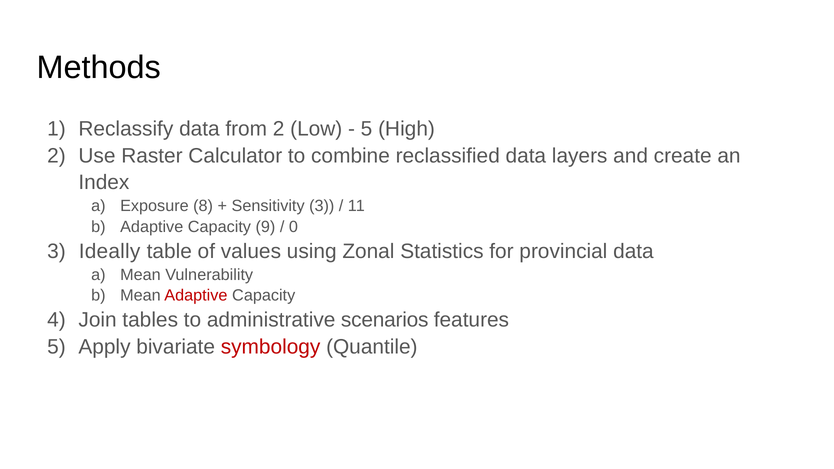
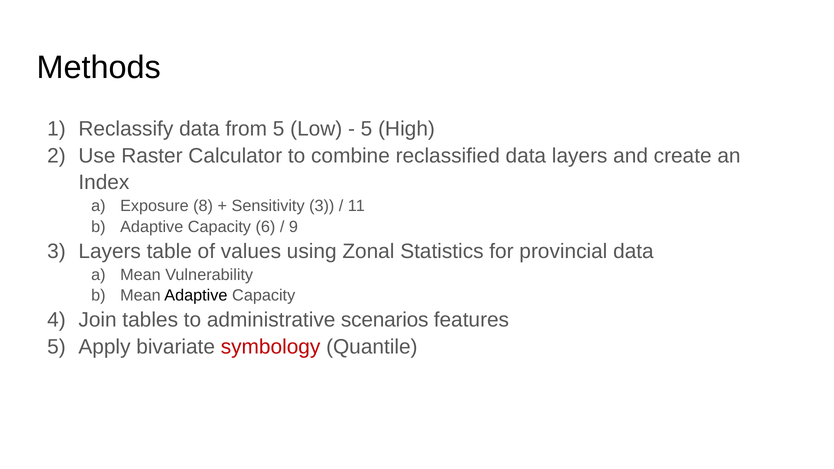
from 2: 2 -> 5 (279, 129)
9: 9 -> 6 (265, 227)
0: 0 -> 9 (293, 227)
3 Ideally: Ideally -> Layers (110, 251)
Adaptive colour: red -> black (196, 296)
